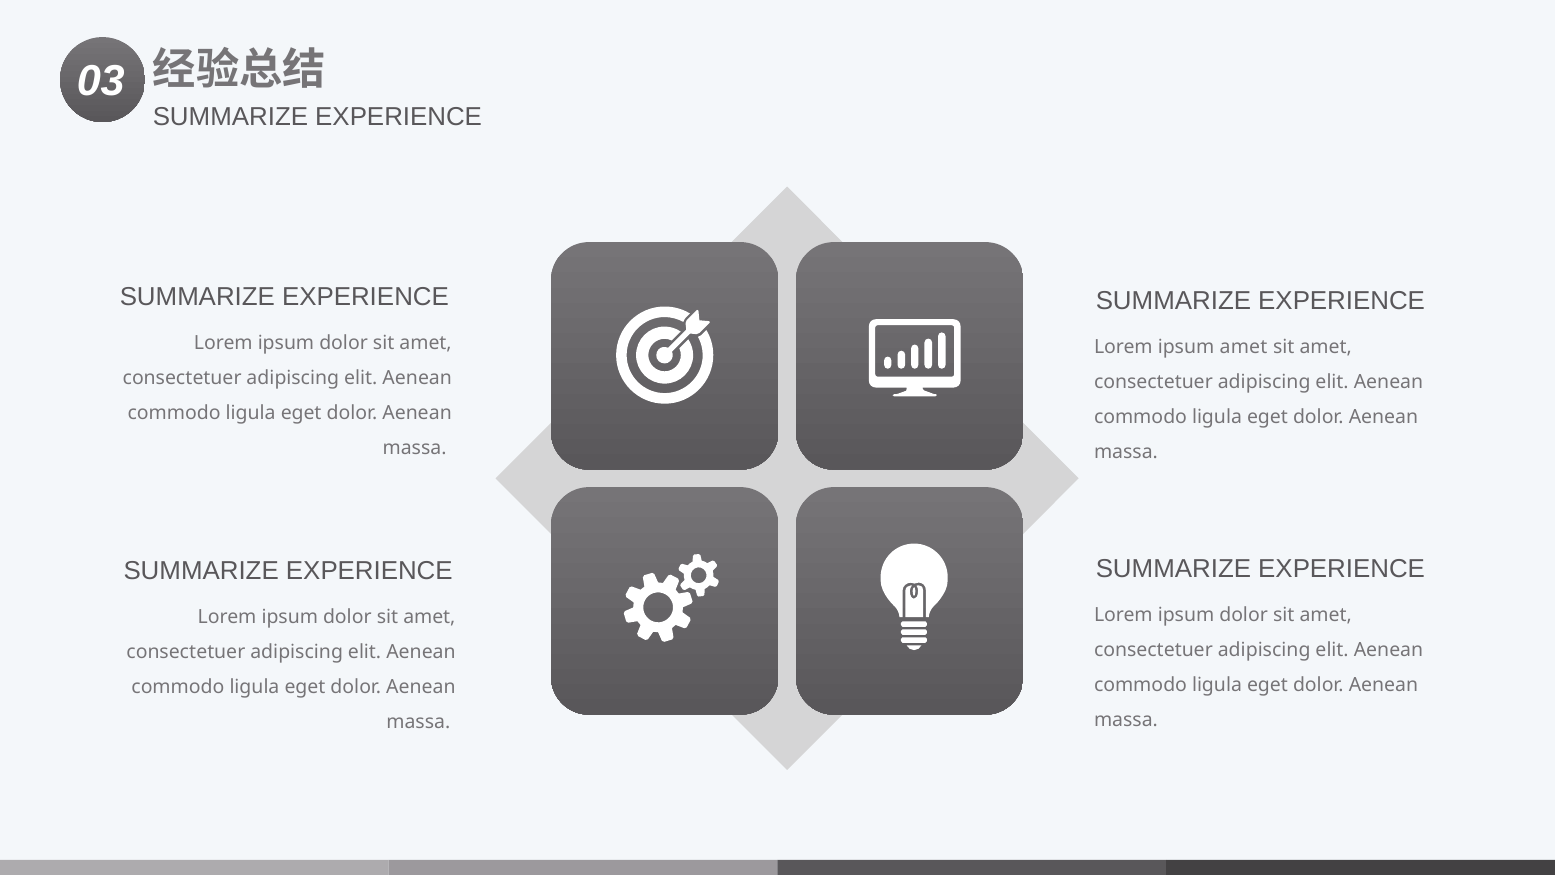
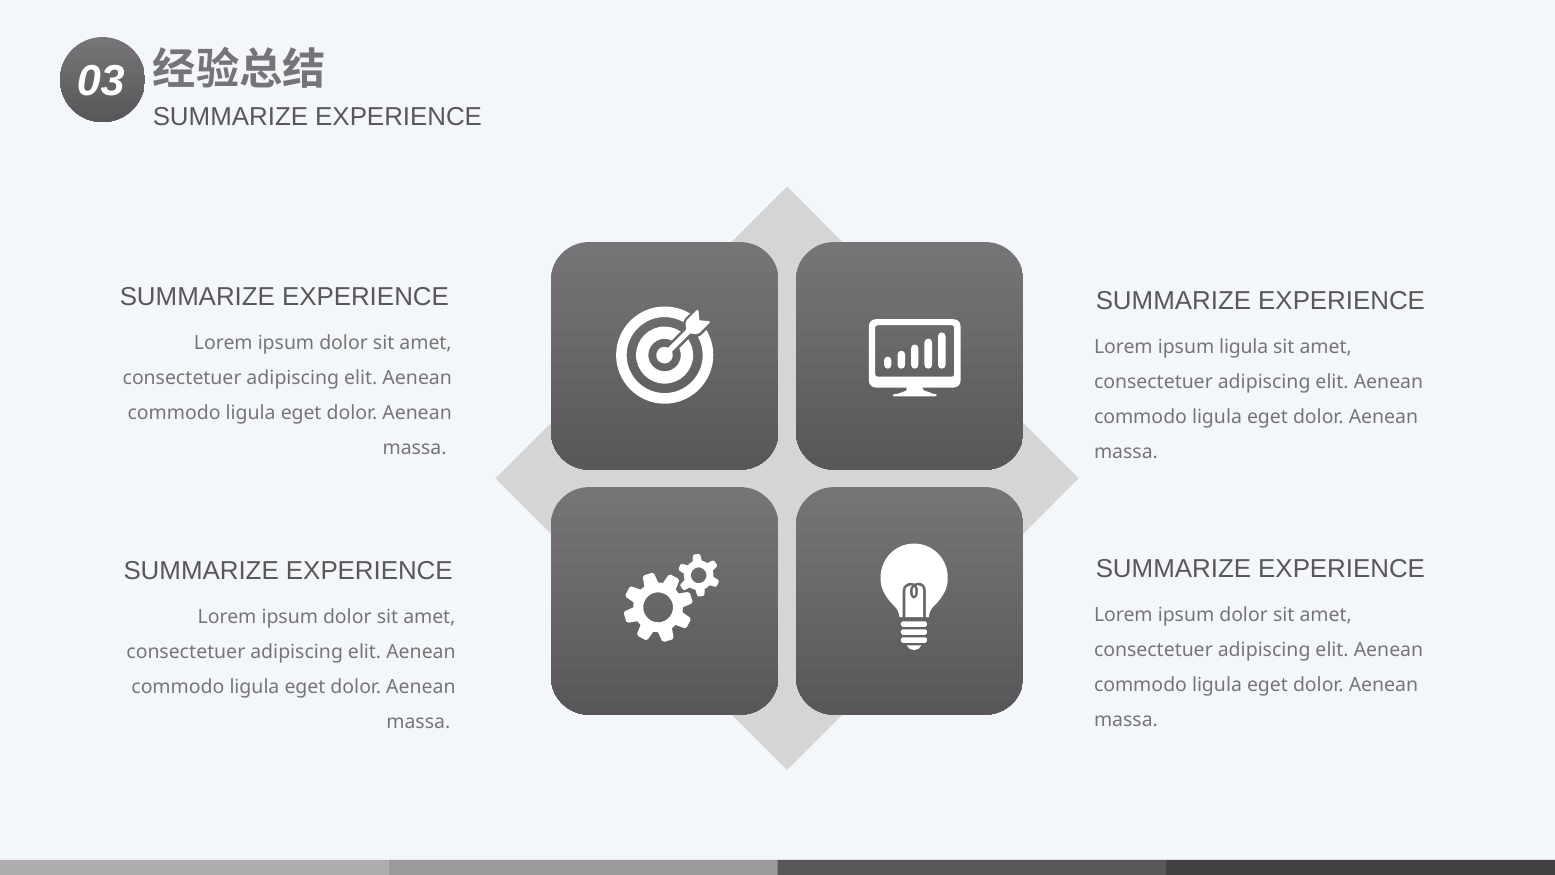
ipsum amet: amet -> ligula (1244, 347)
